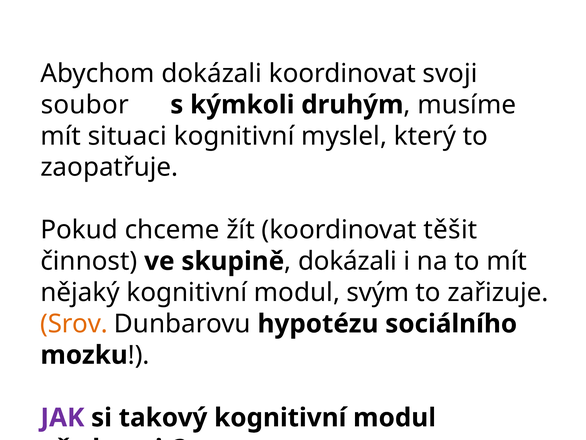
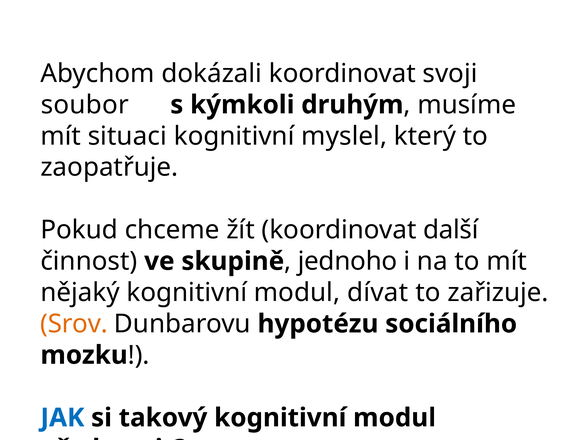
těšit: těšit -> další (451, 230)
dokázali: dokázali -> jednoho (348, 261)
svým: svým -> dívat (378, 292)
JAK colour: purple -> blue (62, 417)
